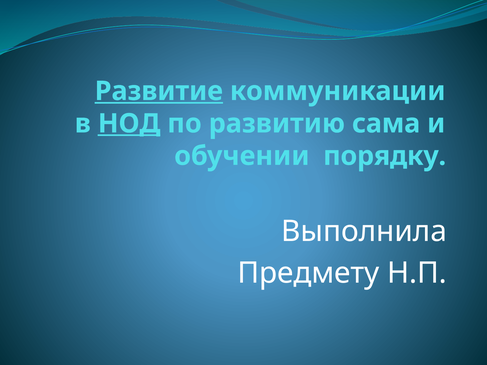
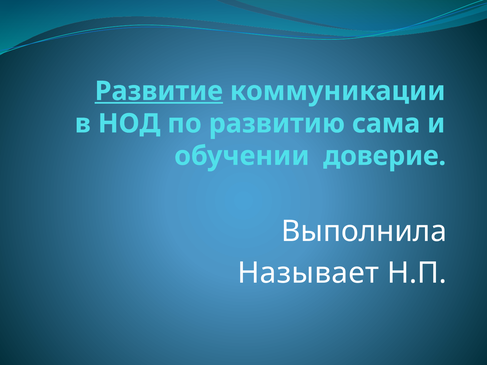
НОД underline: present -> none (129, 124)
порядку: порядку -> доверие (385, 156)
Предмету: Предмету -> Называет (308, 273)
